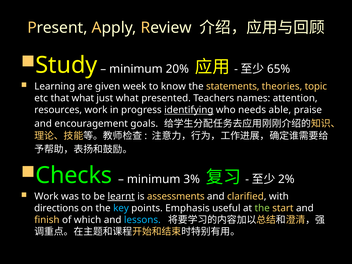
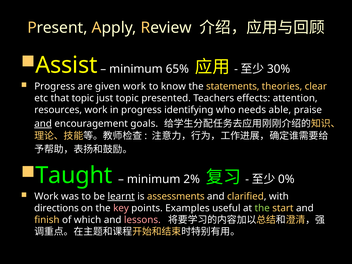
Study: Study -> Assist (66, 65)
20%: 20% -> 65% (177, 69)
65%: 65% -> 30% (279, 69)
Learning: Learning -> Progress (55, 86)
given week: week -> work (135, 86)
topic: topic -> clear (316, 86)
that what: what -> topic (83, 98)
just what: what -> topic (127, 98)
names: names -> effects (253, 98)
identifying underline: present -> none (189, 110)
and underline: none -> present (43, 124)
Checks: Checks -> Taught (74, 175)
3%: 3% -> 2% (192, 179)
2%: 2% -> 0% (286, 179)
key colour: light blue -> pink (121, 208)
Emphasis: Emphasis -> Examples (187, 208)
lessons colour: light blue -> pink (142, 220)
